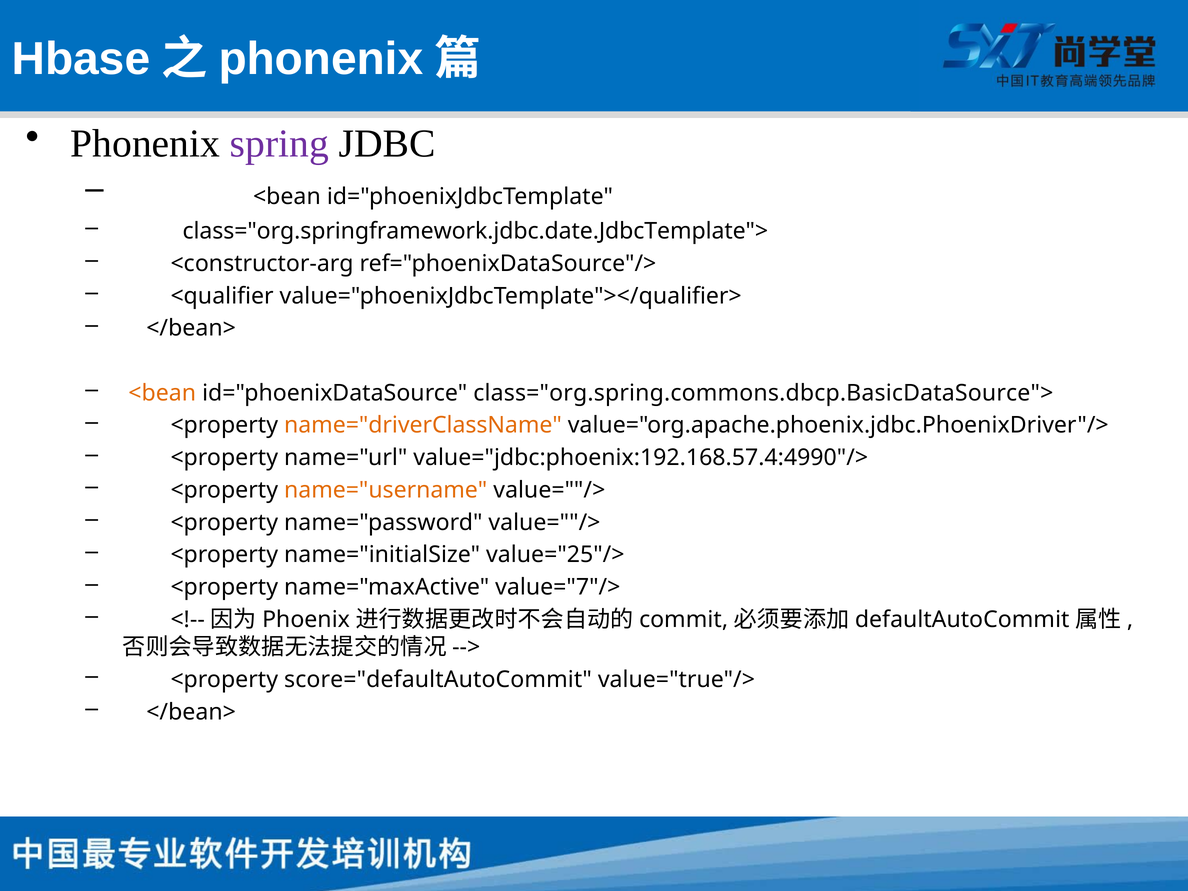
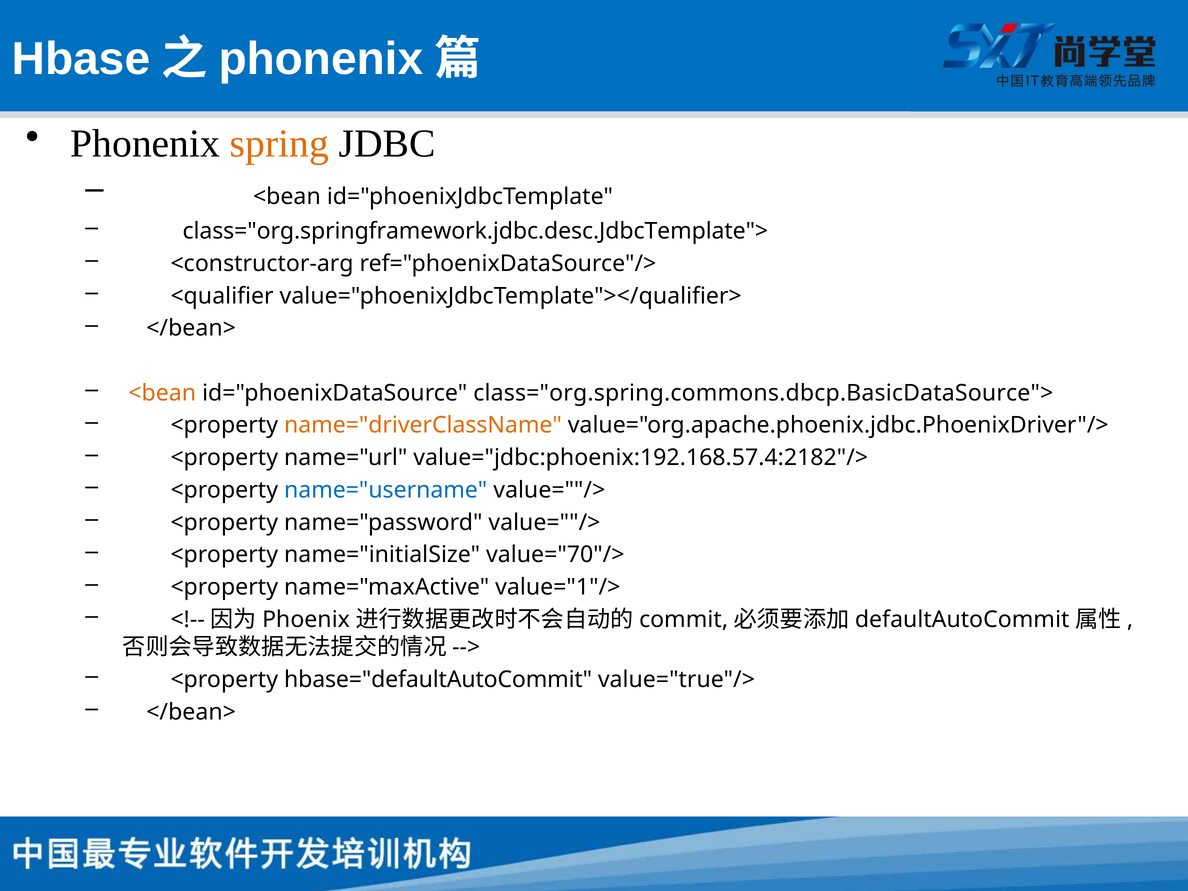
spring colour: purple -> orange (279, 144)
class="org.springframework.jdbc.date.JdbcTemplate">: class="org.springframework.jdbc.date.JdbcTemplate"> -> class="org.springframework.jdbc.desc.JdbcTemplate"> (475, 231)
value="jdbc:phoenix:192.168.57.4:4990"/>: value="jdbc:phoenix:192.168.57.4:4990"/> -> value="jdbc:phoenix:192.168.57.4:2182"/> (641, 458)
name="username colour: orange -> blue (386, 490)
value="25"/>: value="25"/> -> value="70"/> (555, 555)
value="7"/>: value="7"/> -> value="1"/> (558, 587)
score="defaultAutoCommit: score="defaultAutoCommit -> hbase="defaultAutoCommit (438, 680)
